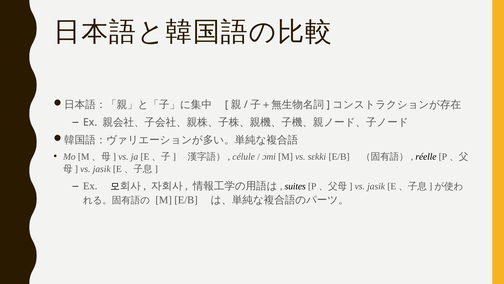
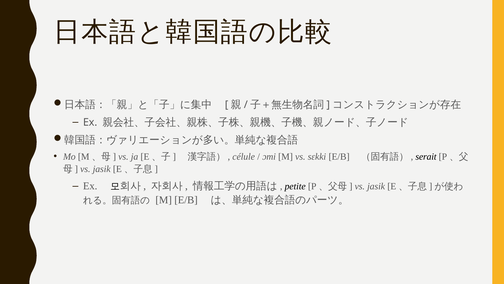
réelle: réelle -> serait (426, 156)
suites: suites -> petite (295, 186)
